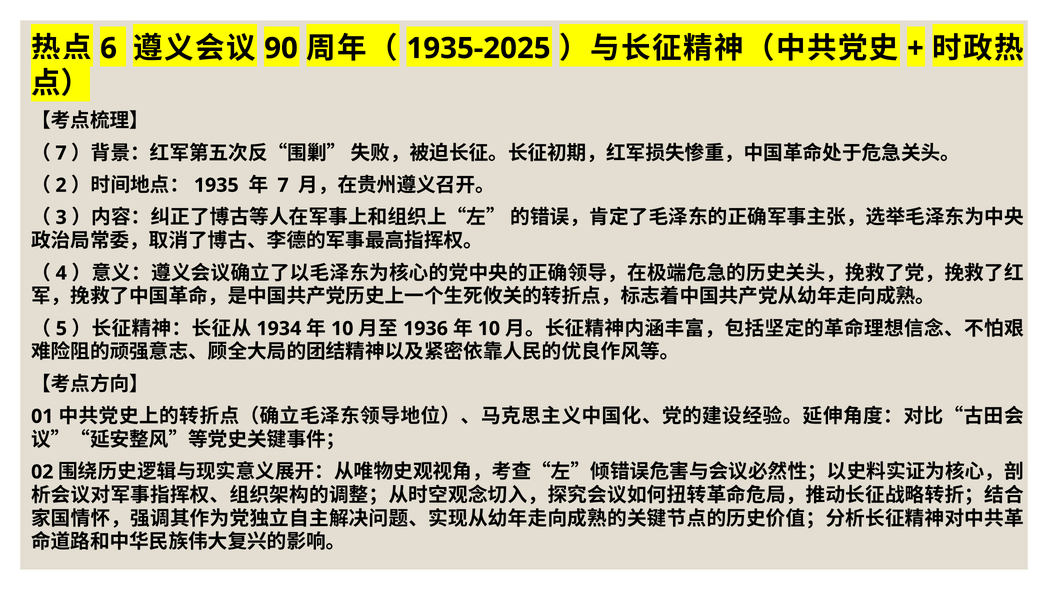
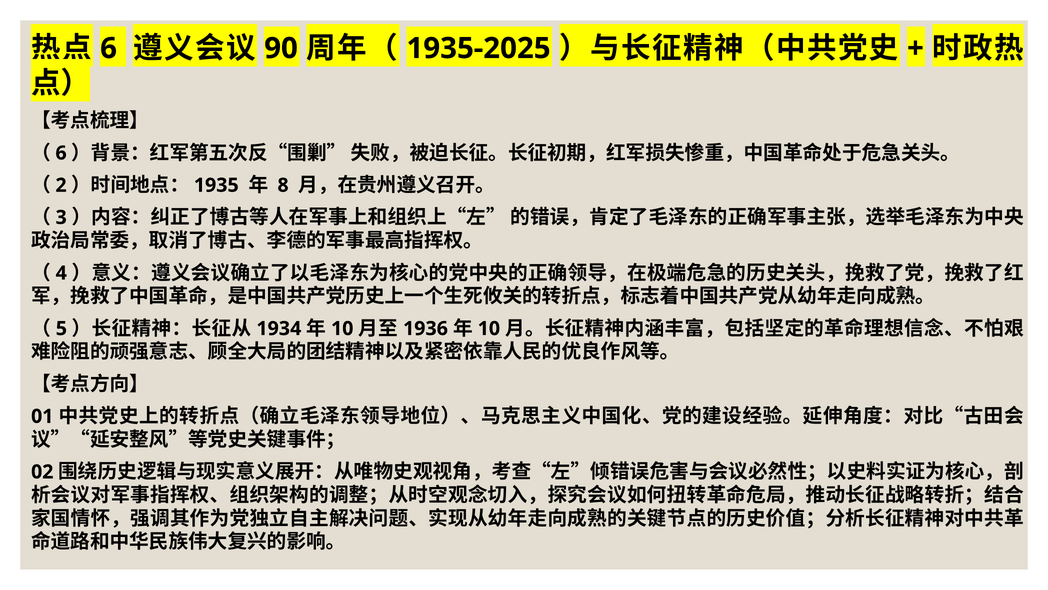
7: 7 -> 6 (61, 153)
7: 7 -> 8 (283, 185)
